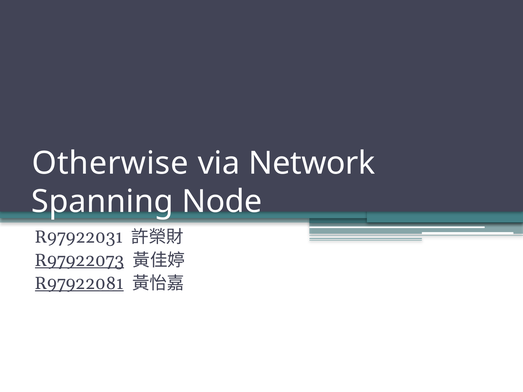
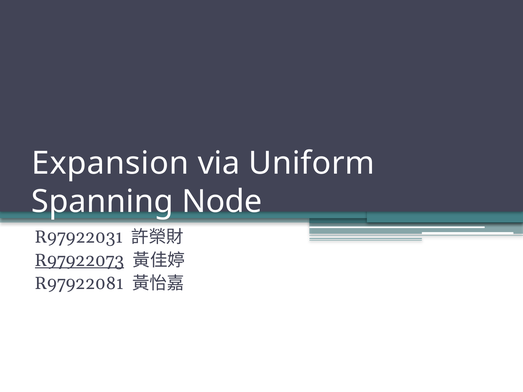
Otherwise: Otherwise -> Expansion (110, 164)
Network: Network -> Uniform (312, 164)
R97922081 underline: present -> none (79, 284)
